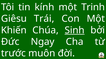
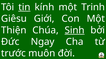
tin underline: none -> present (24, 7)
Trái: Trái -> Giới (44, 19)
Khiến: Khiến -> Thiện (14, 30)
